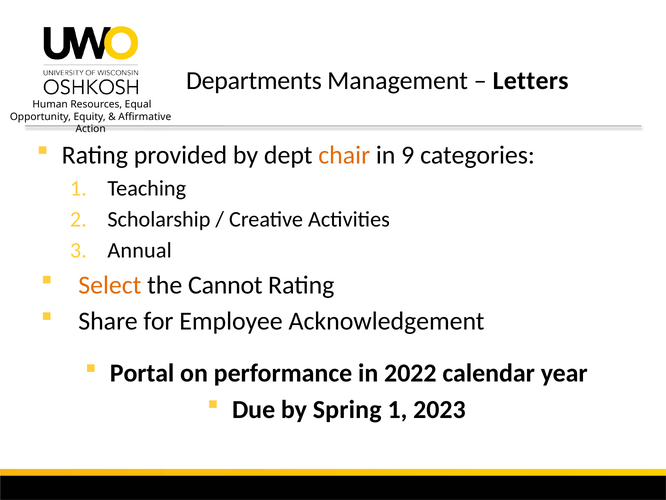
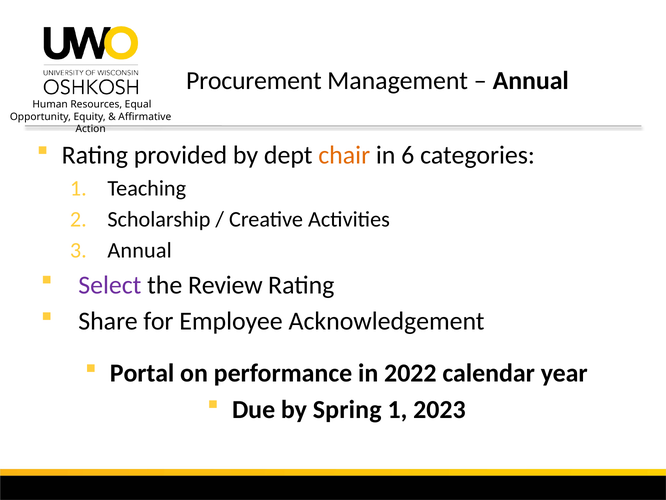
Departments: Departments -> Procurement (254, 81)
Letters: Letters -> Annual (531, 81)
9: 9 -> 6 (408, 155)
Select colour: orange -> purple (110, 285)
Cannot: Cannot -> Review (225, 285)
